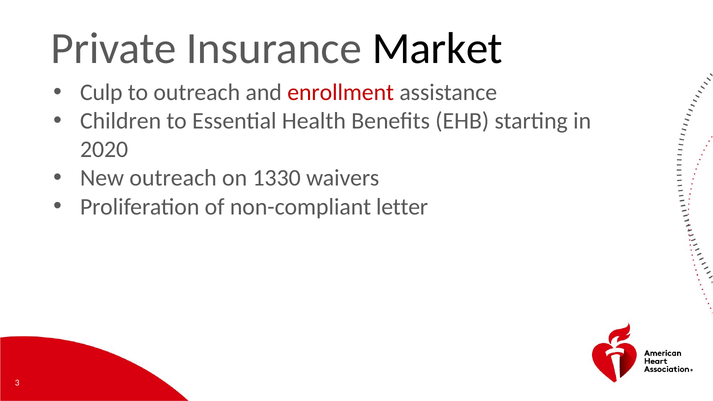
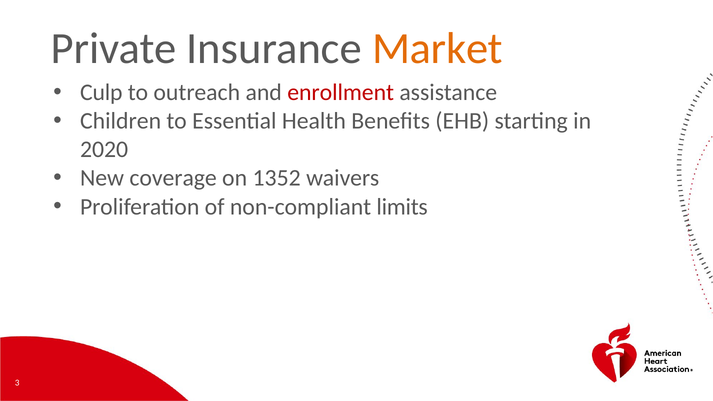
Market colour: black -> orange (437, 49)
New outreach: outreach -> coverage (173, 178)
1330: 1330 -> 1352 (277, 178)
letter: letter -> limits (402, 207)
